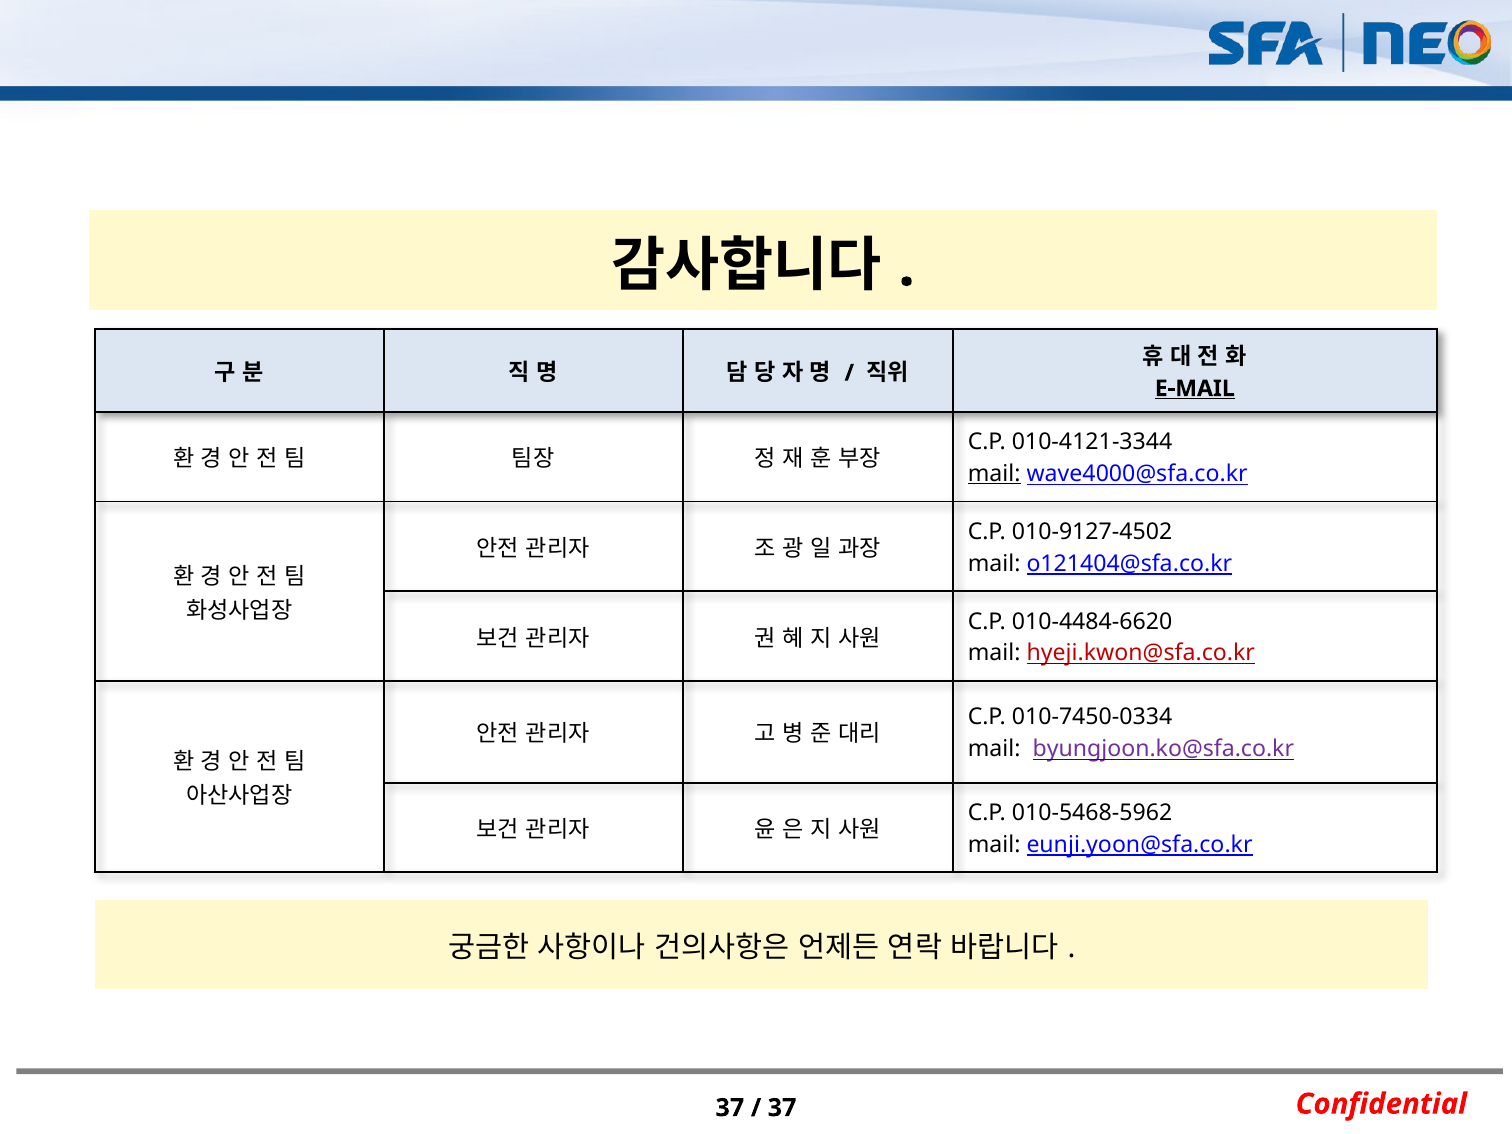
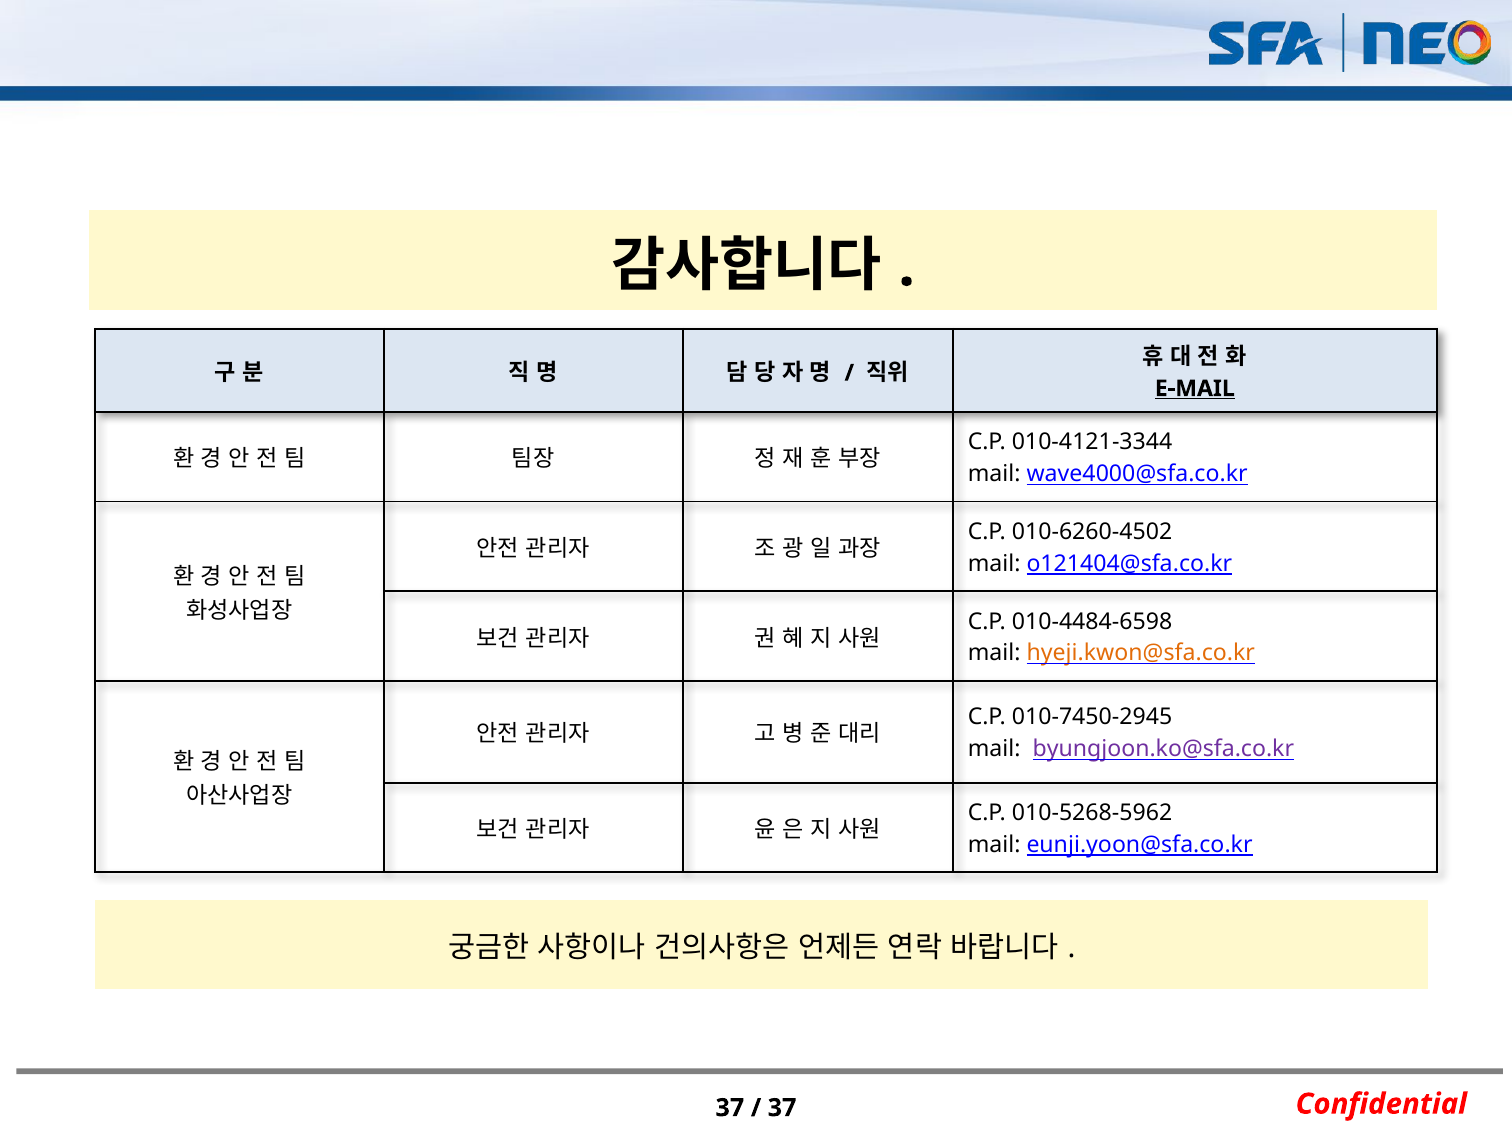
mail underline: present -> none (994, 474)
010-9127-4502: 010-9127-4502 -> 010-6260-4502 (1092, 532)
010-4484-6620: 010-4484-6620 -> 010-4484-6598 (1092, 622)
hyeji.kwon@sfa.co.kr colour: red -> orange (1141, 653)
010-7450-0334: 010-7450-0334 -> 010-7450-2945 (1092, 717)
010-5468-5962: 010-5468-5962 -> 010-5268-5962 (1092, 813)
